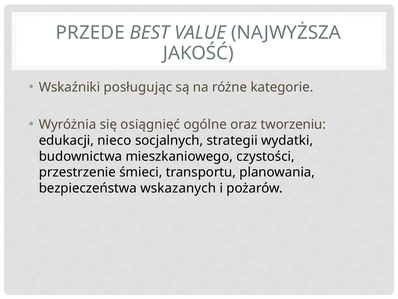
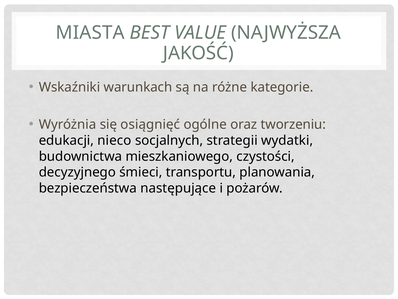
PRZEDE: PRZEDE -> MIASTA (90, 33)
posługując: posługując -> warunkach (138, 87)
przestrzenie: przestrzenie -> decyzyjnego (77, 172)
wskazanych: wskazanych -> następujące (178, 188)
